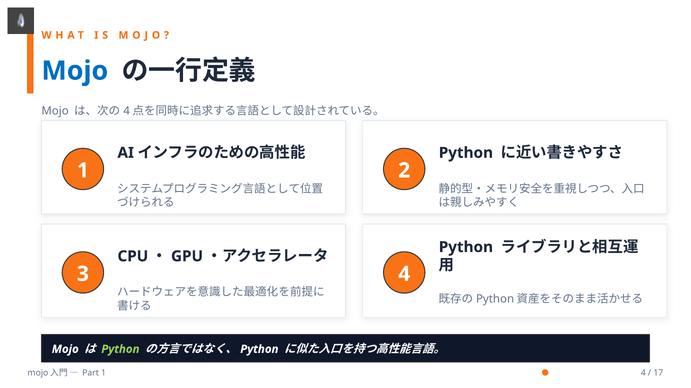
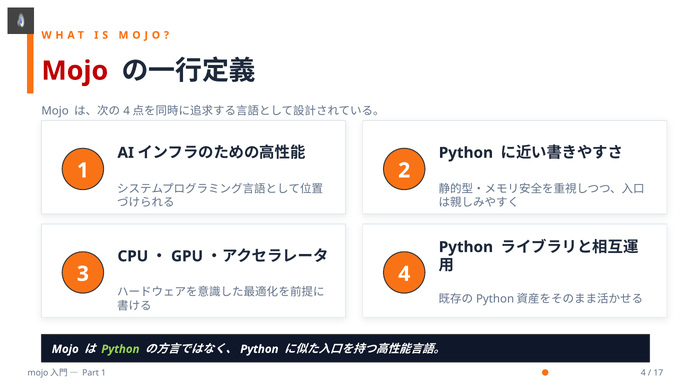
Mojo colour: blue -> red (75, 71)
